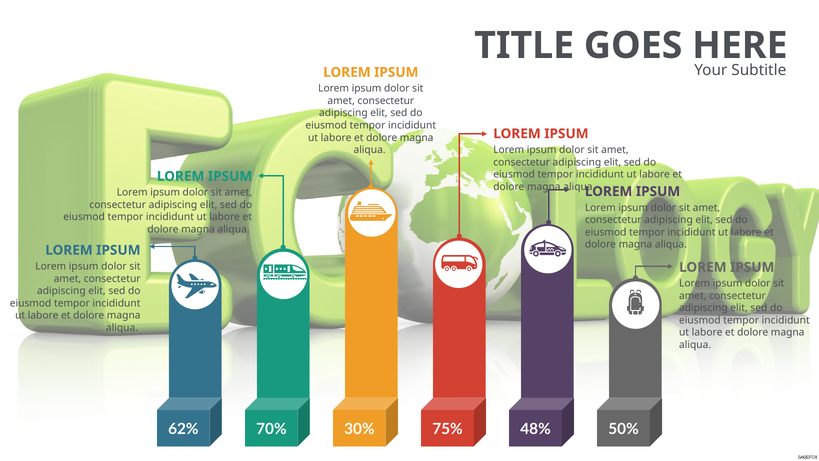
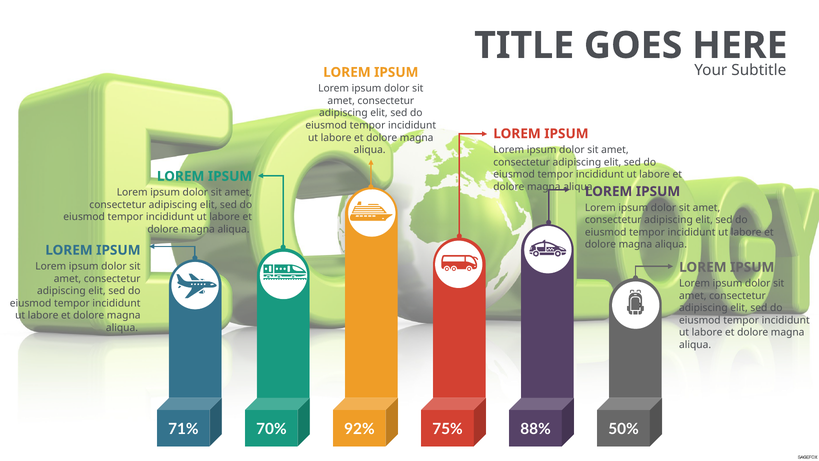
62%: 62% -> 71% (183, 429)
30%: 30% -> 92% (359, 429)
48%: 48% -> 88% (536, 429)
